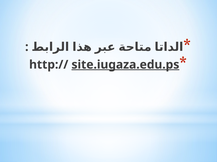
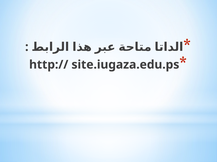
site.iugaza.edu.ps underline: present -> none (125, 65)
